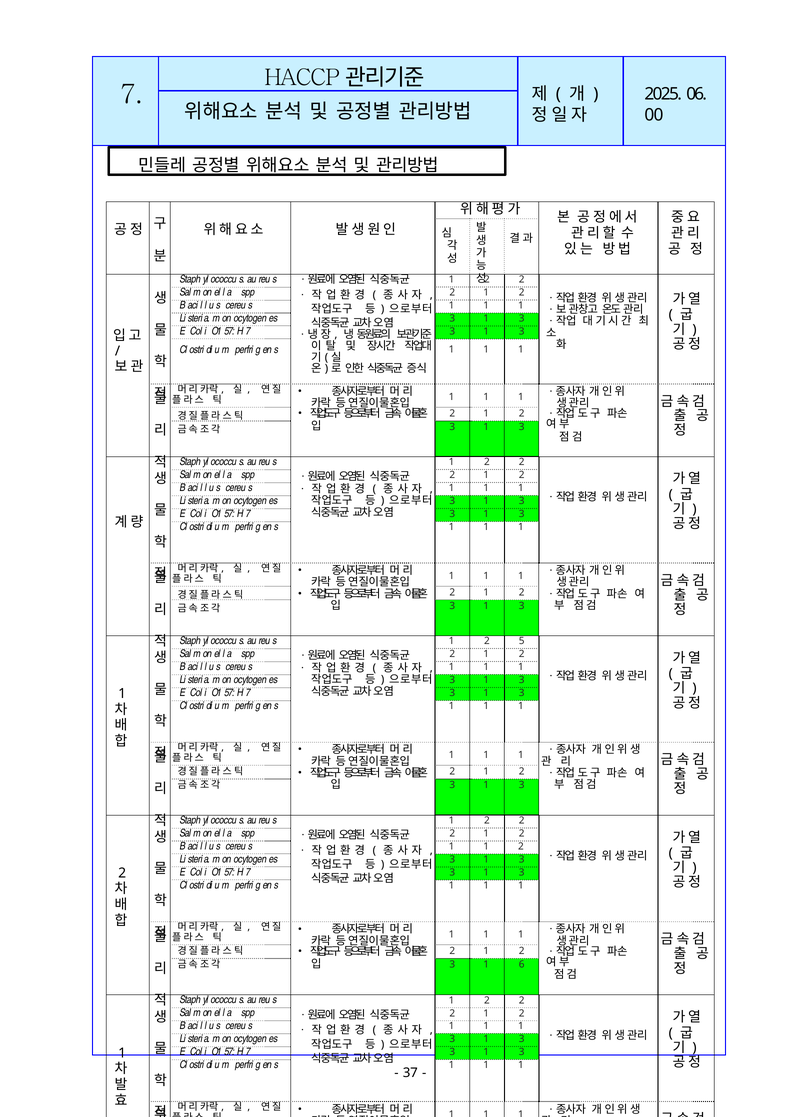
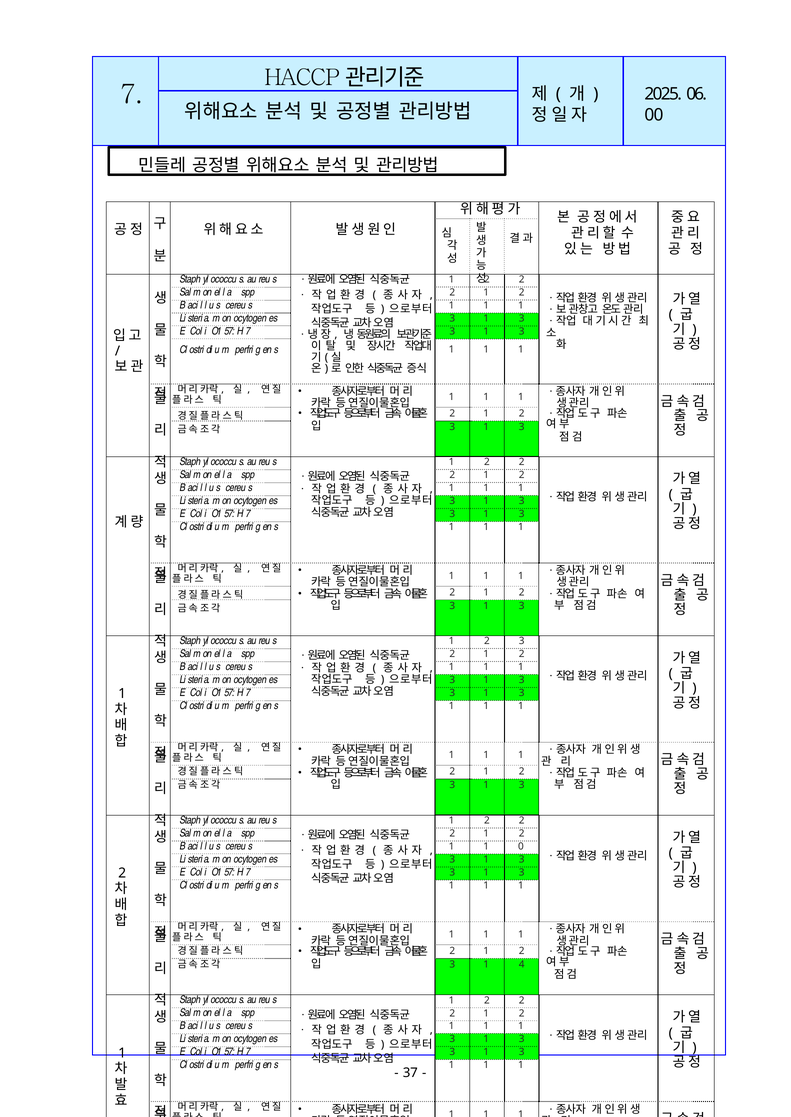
2 5: 5 -> 3 (522, 642)
1 1 2: 2 -> 0 (521, 847)
6: 6 -> 4 (522, 966)
